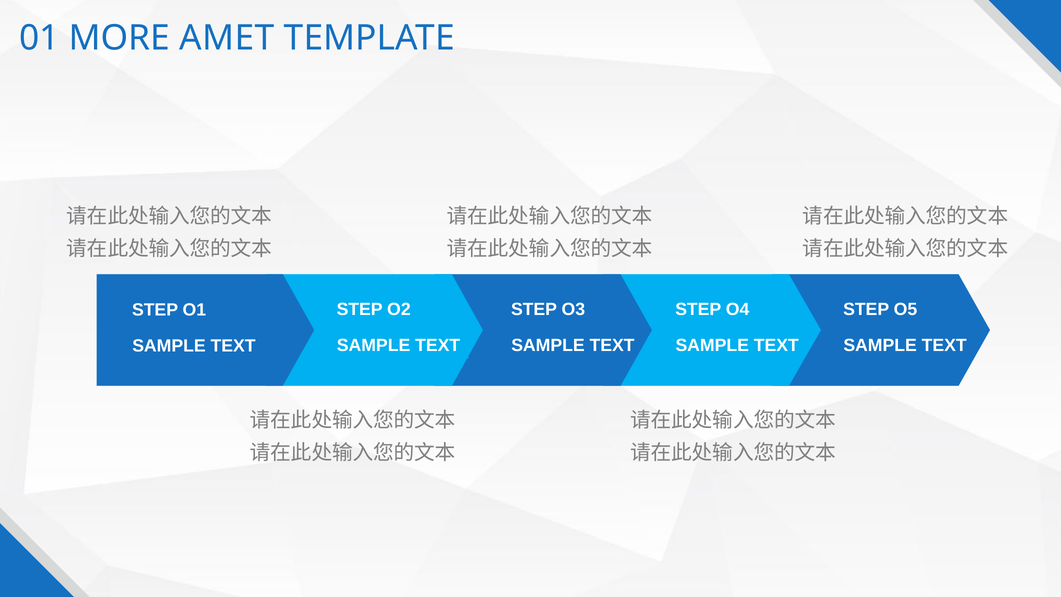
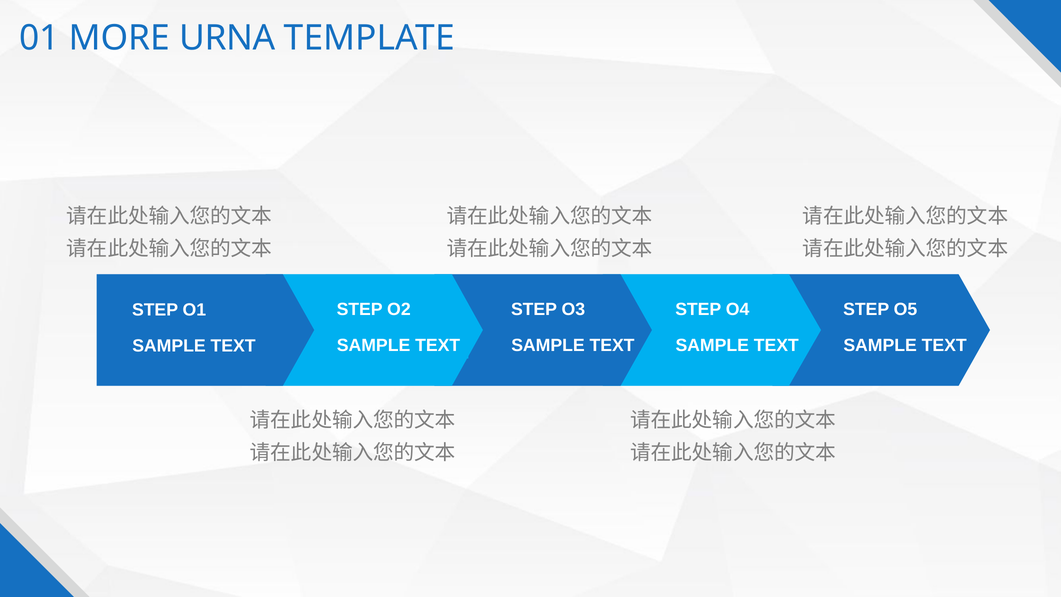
AMET: AMET -> URNA (227, 38)
